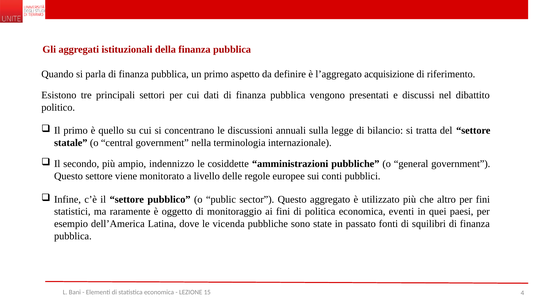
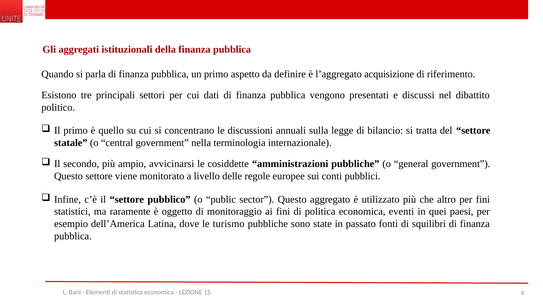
indennizzo: indennizzo -> avvicinarsi (172, 164)
vicenda: vicenda -> turismo (229, 223)
